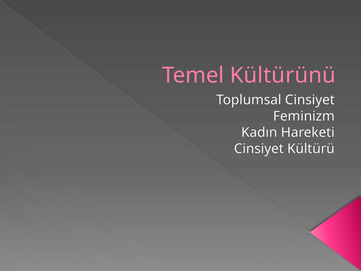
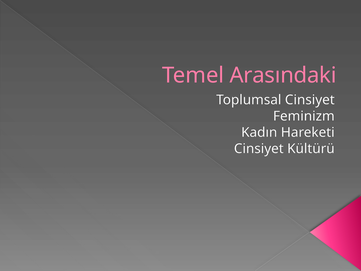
Kültürünü: Kültürünü -> Arasındaki (283, 75)
